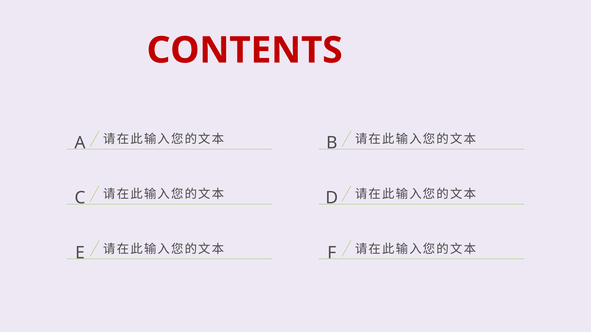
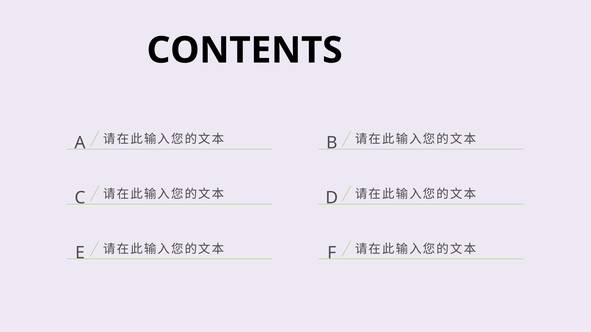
CONTENTS colour: red -> black (245, 50)
